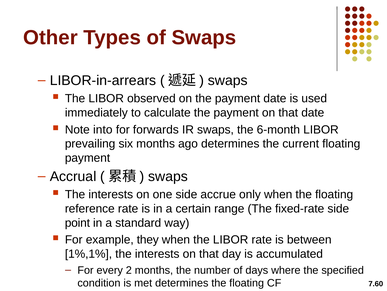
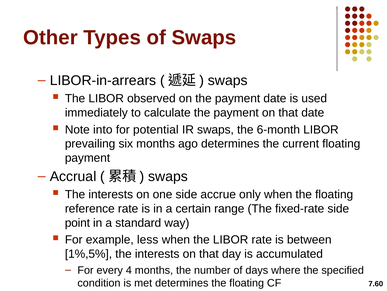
forwards: forwards -> potential (156, 129)
they: they -> less (148, 239)
1%,1%: 1%,1% -> 1%,5% (88, 253)
2: 2 -> 4 (129, 270)
